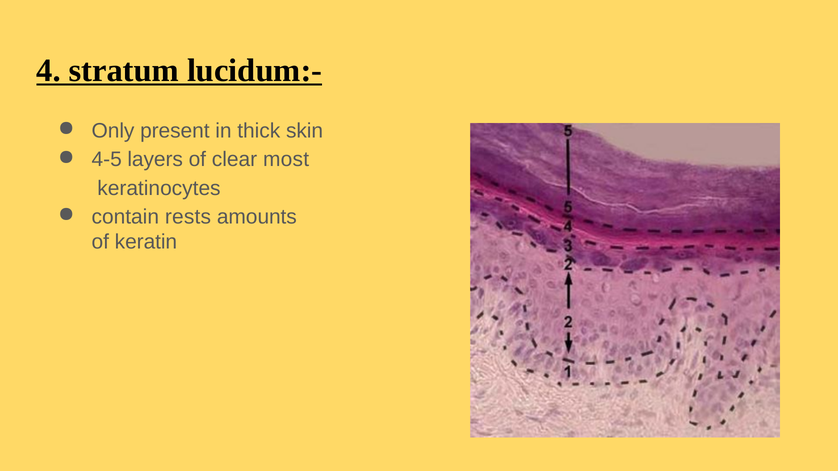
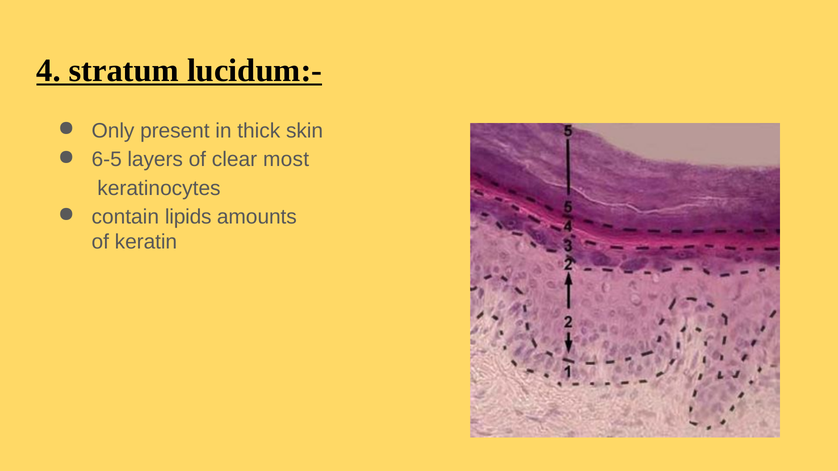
4-5: 4-5 -> 6-5 (107, 160)
rests: rests -> lipids (188, 217)
